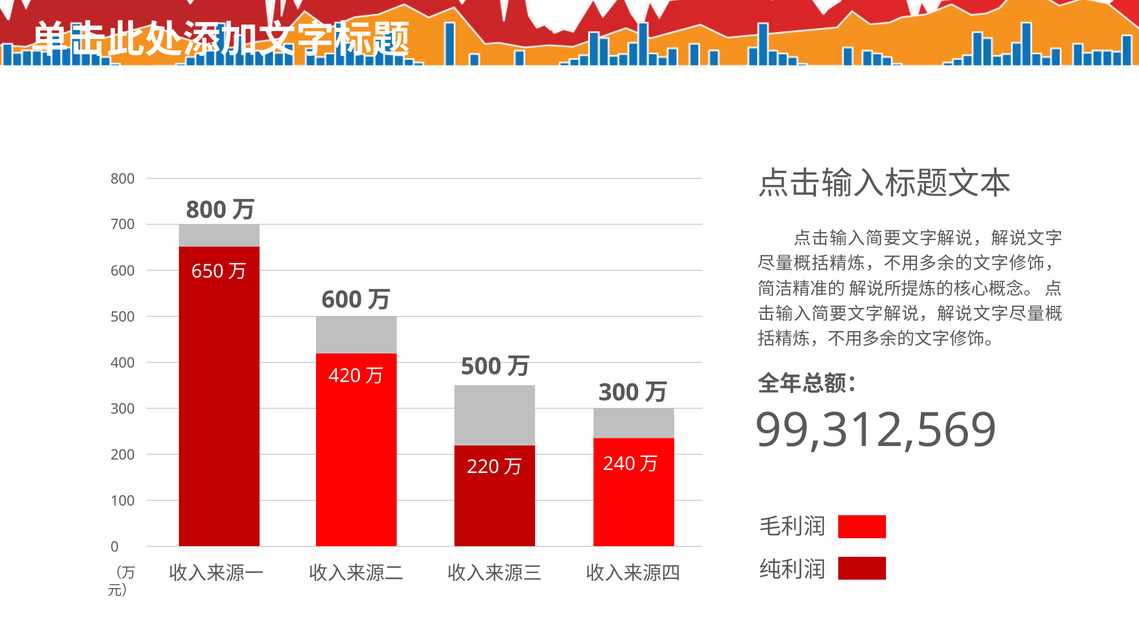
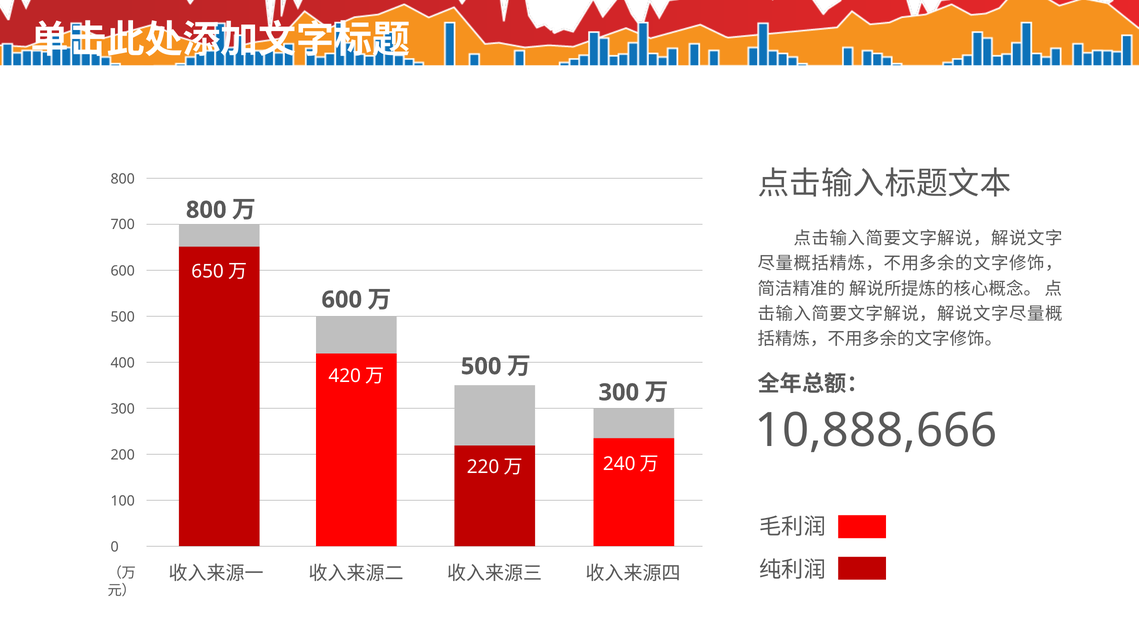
99,312,569: 99,312,569 -> 10,888,666 (876, 430)
